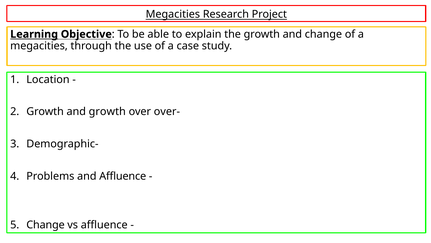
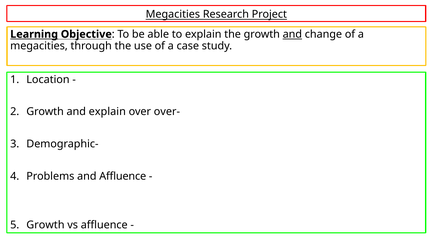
and underline: none -> present (292, 34)
and growth: growth -> explain (107, 112)
Change: Change -> Growth (45, 224)
